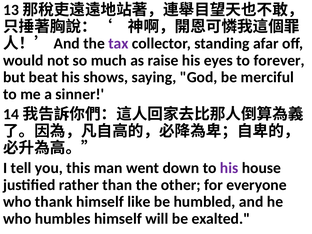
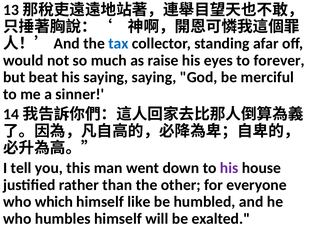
tax colour: purple -> blue (118, 44)
his shows: shows -> saying (106, 77)
thank: thank -> which (54, 202)
